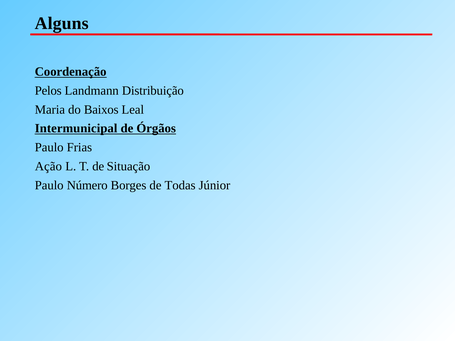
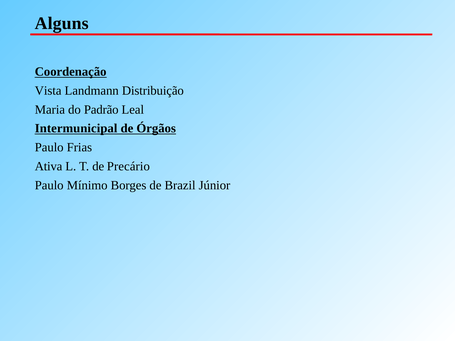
Pelos: Pelos -> Vista (48, 91)
Baixos: Baixos -> Padrão (101, 110)
Ação: Ação -> Ativa (49, 167)
Situação: Situação -> Precário (128, 167)
Número: Número -> Mínimo (87, 185)
Todas: Todas -> Brazil (180, 185)
